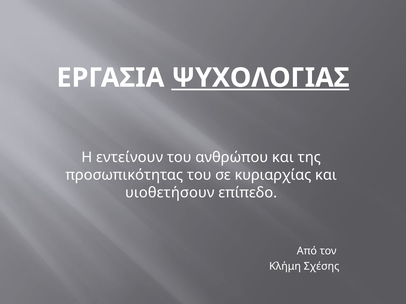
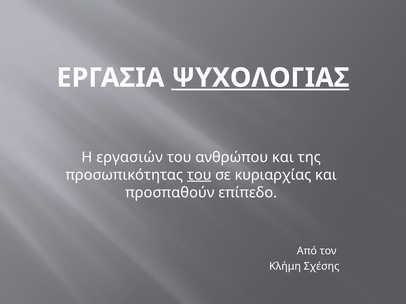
εντείνουν: εντείνουν -> εργασιών (130, 158)
του underline: none -> present (199, 175)
υιοθετήσουν: υιοθετήσουν -> προσπαθούν (170, 193)
